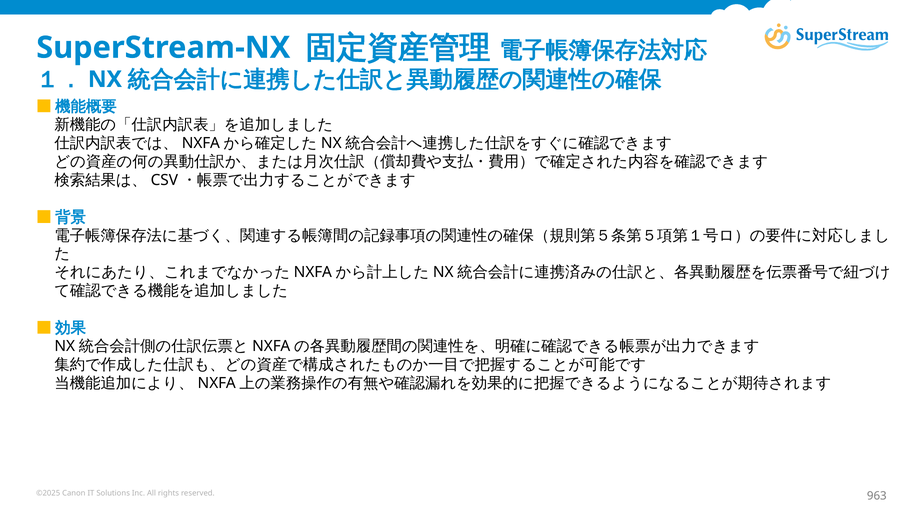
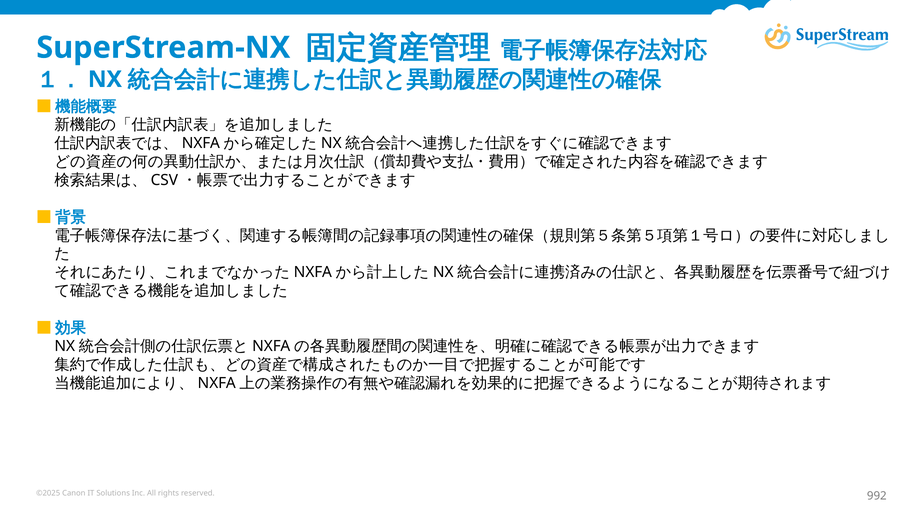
963: 963 -> 992 (877, 496)
